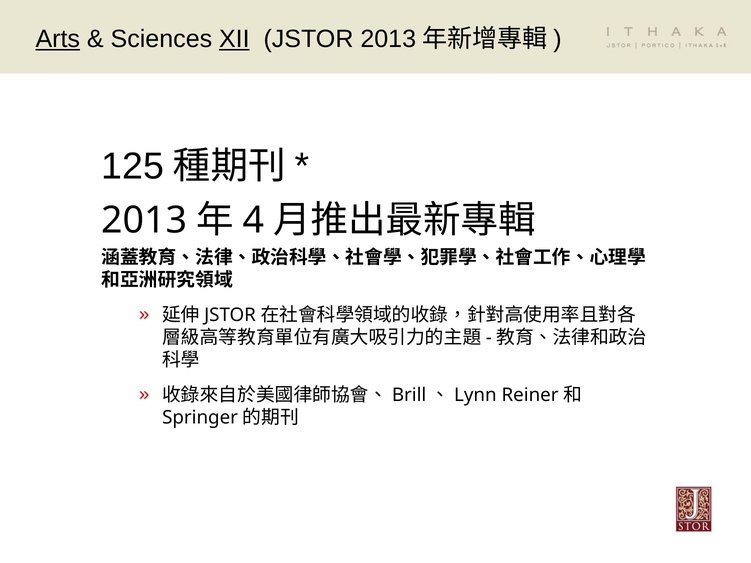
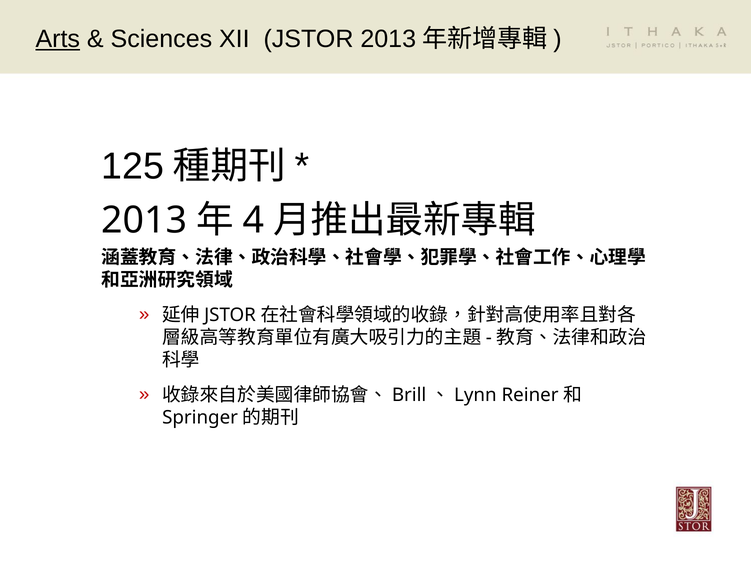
XII underline: present -> none (234, 39)
